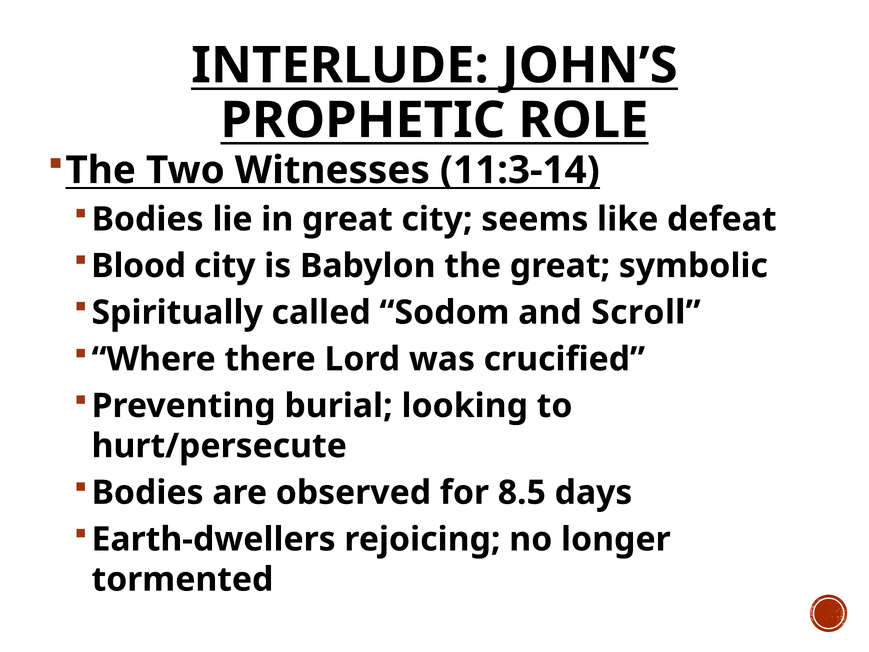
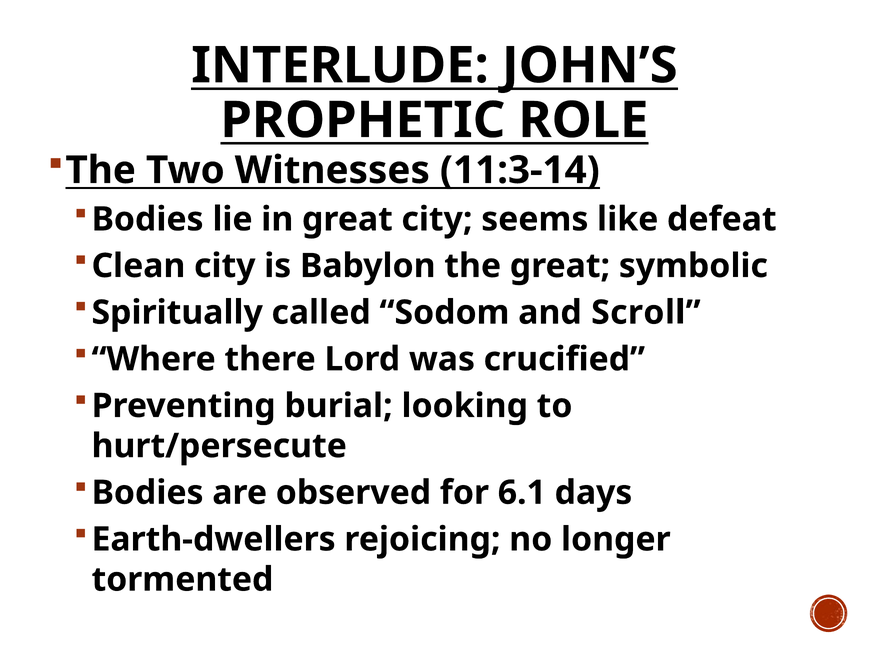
Blood: Blood -> Clean (138, 266)
8.5: 8.5 -> 6.1 (522, 492)
